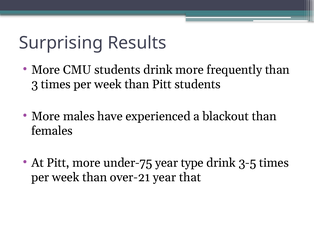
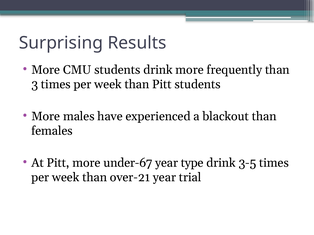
under-75: under-75 -> under-67 (128, 163)
that: that -> trial (190, 178)
